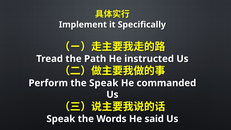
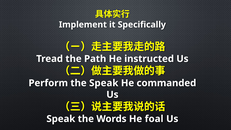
said: said -> foal (154, 119)
